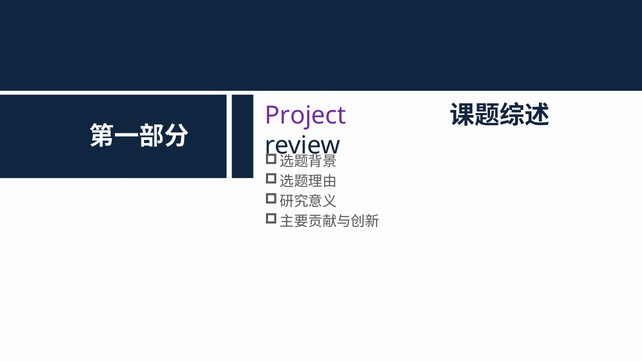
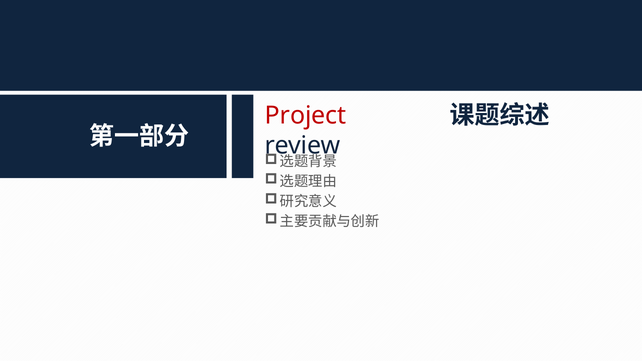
Project colour: purple -> red (306, 116)
